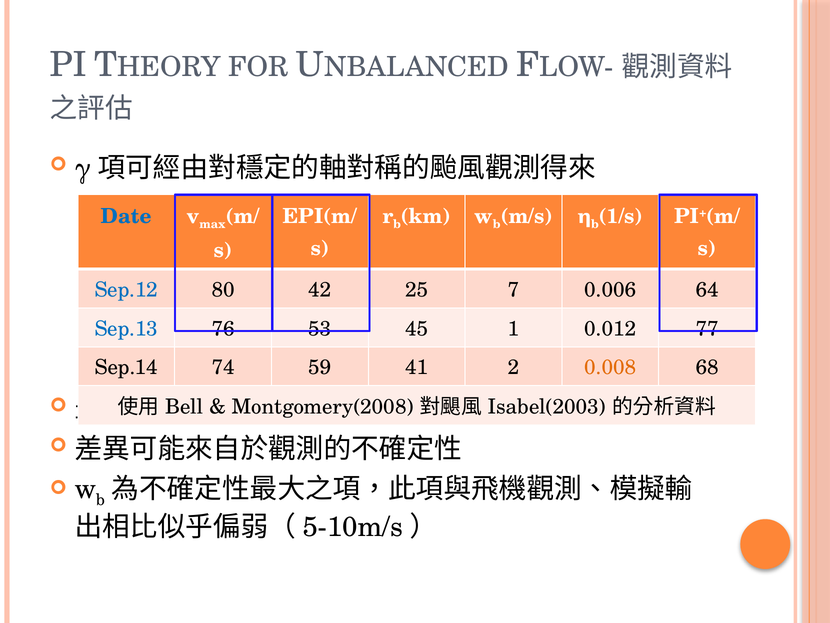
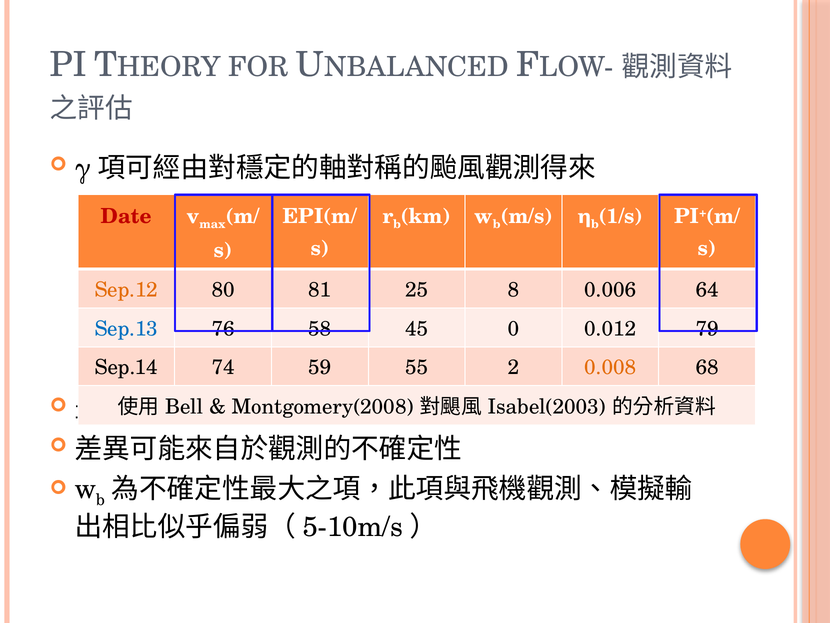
Date colour: blue -> red (126, 216)
Sep.12 colour: blue -> orange (126, 290)
42: 42 -> 81 (320, 290)
7: 7 -> 8 (514, 290)
53: 53 -> 58 (320, 329)
1: 1 -> 0 (514, 329)
77: 77 -> 79 (707, 329)
41: 41 -> 55 (417, 367)
